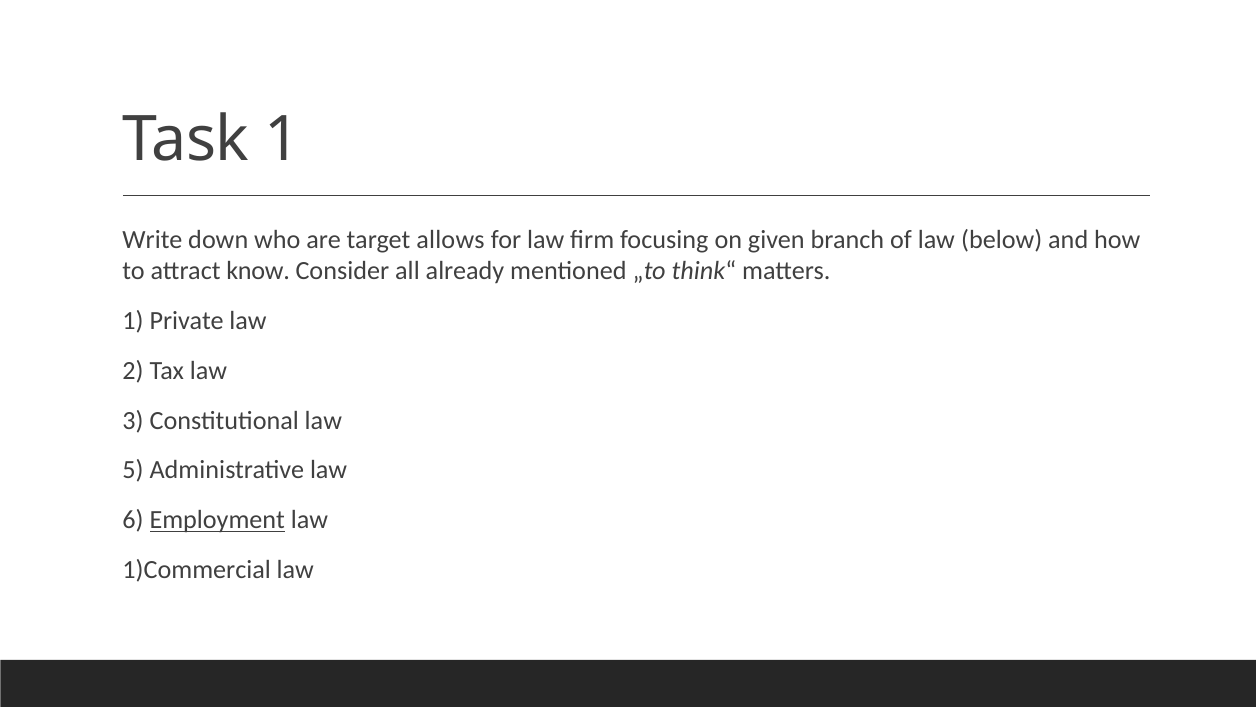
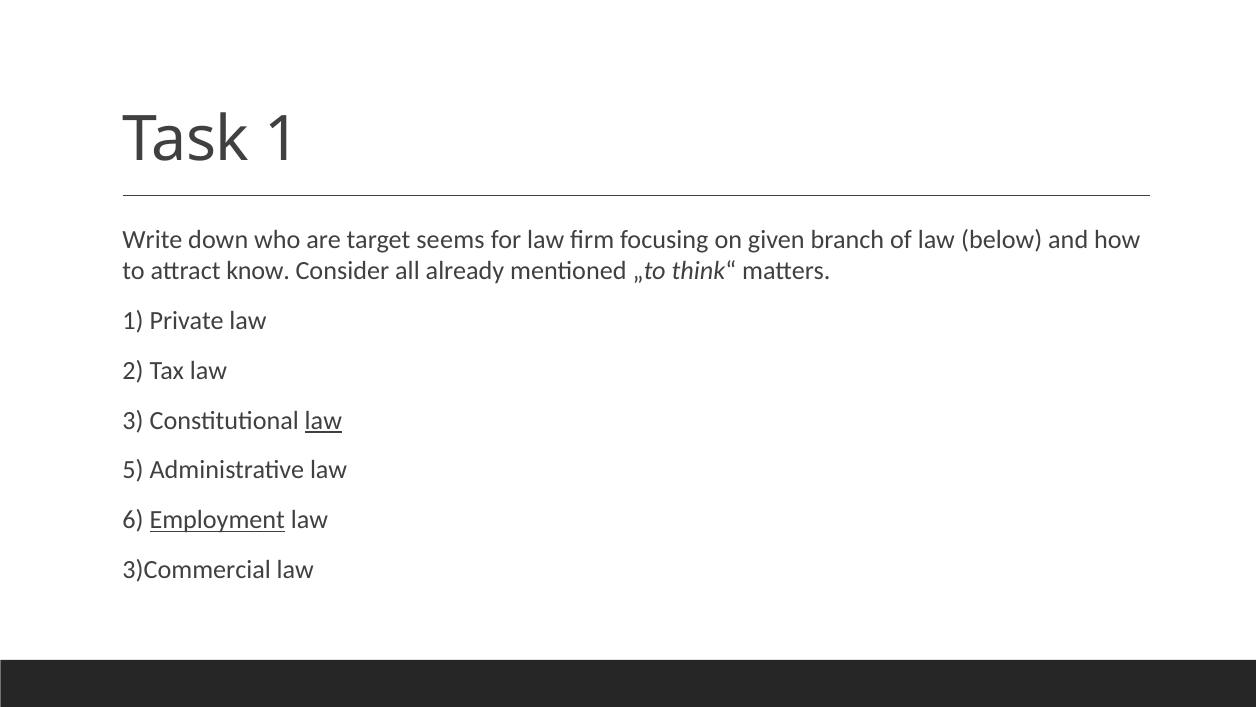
allows: allows -> seems (450, 239)
law underline: none -> present (323, 420)
1)Commercial: 1)Commercial -> 3)Commercial (197, 570)
